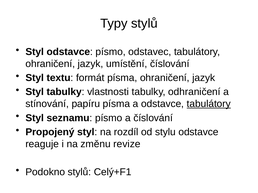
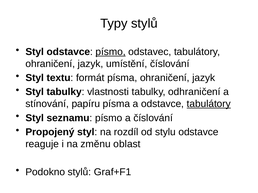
písmo underline: none -> present (111, 52)
revize: revize -> oblast (127, 144)
Celý+F1: Celý+F1 -> Graf+F1 (113, 172)
